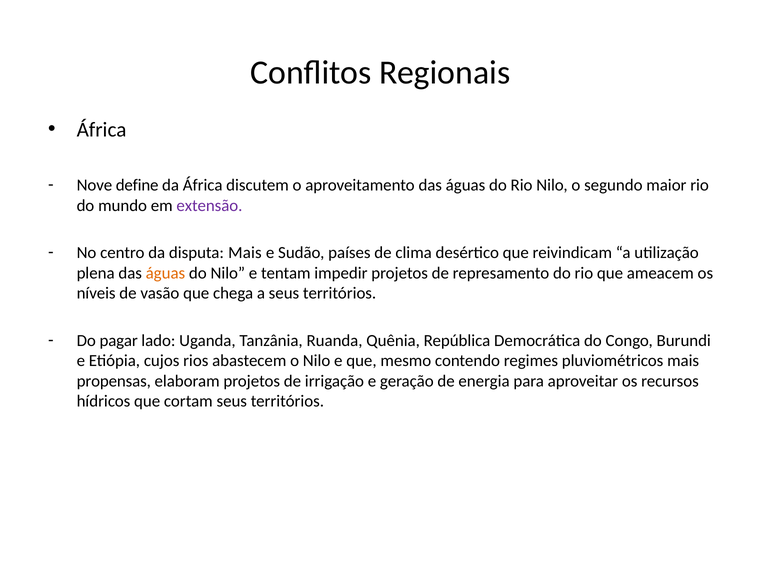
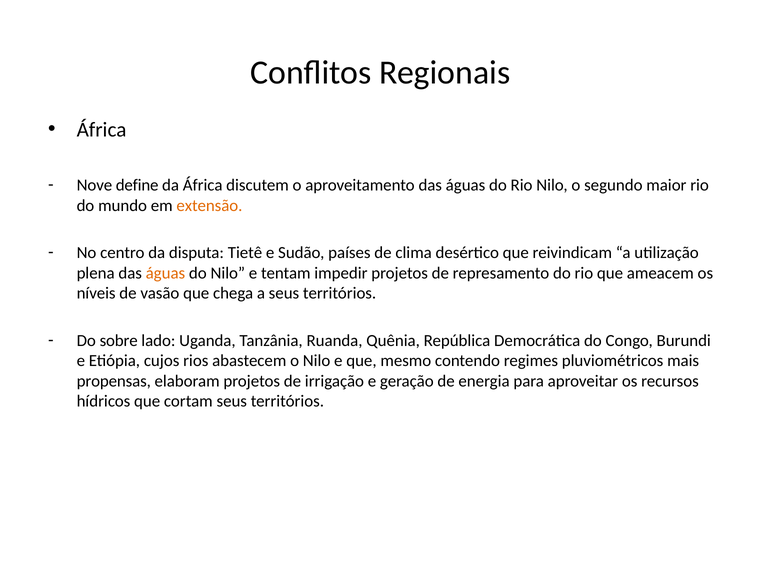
extensão colour: purple -> orange (209, 205)
disputa Mais: Mais -> Tietê (245, 253)
pagar: pagar -> sobre (119, 340)
